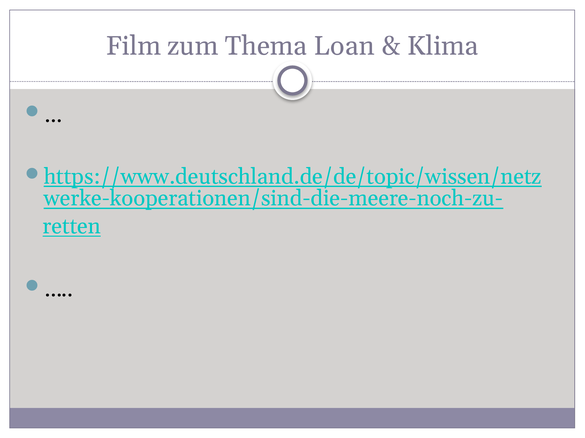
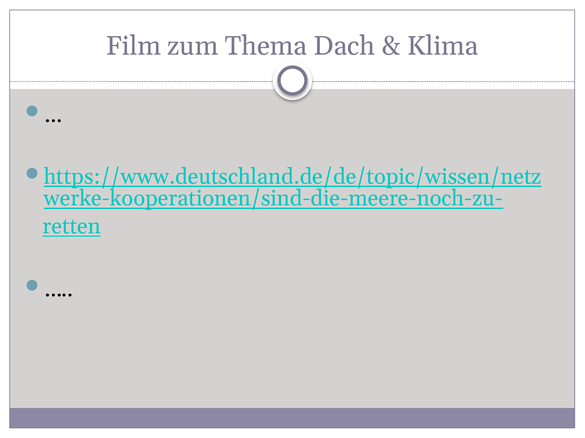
Loan: Loan -> Dach (344, 46)
